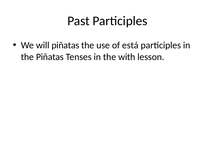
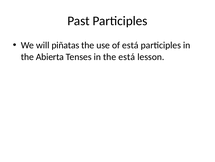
the Piñatas: Piñatas -> Abierta (50, 57)
the with: with -> está (127, 57)
